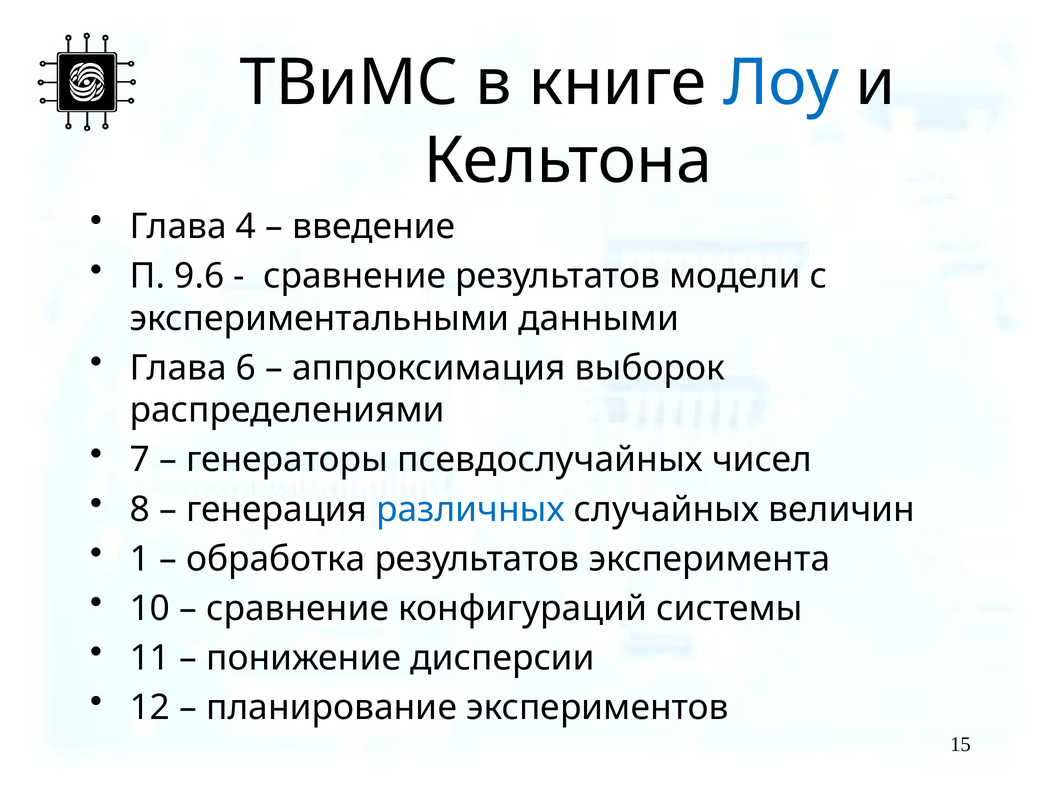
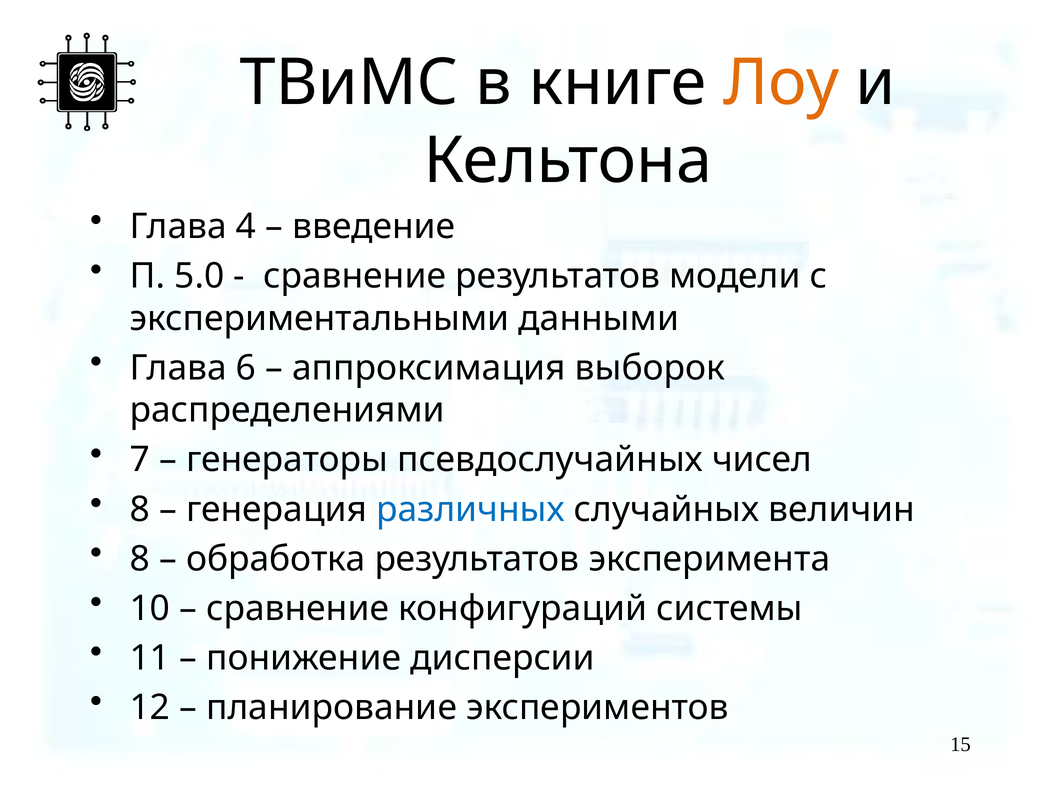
Лоу colour: blue -> orange (781, 83)
9.6: 9.6 -> 5.0 (199, 276)
1: 1 -> 8 (140, 559)
